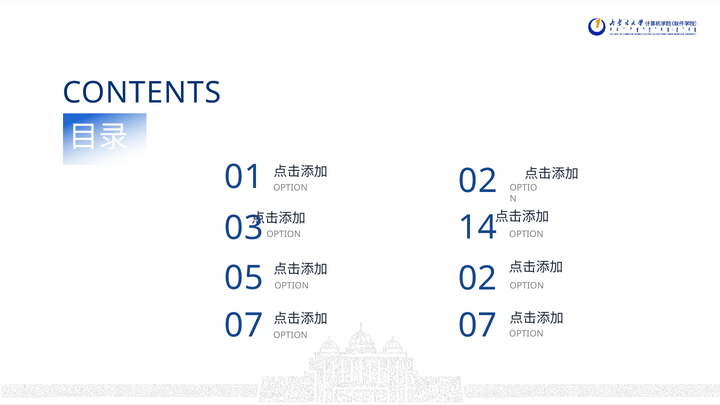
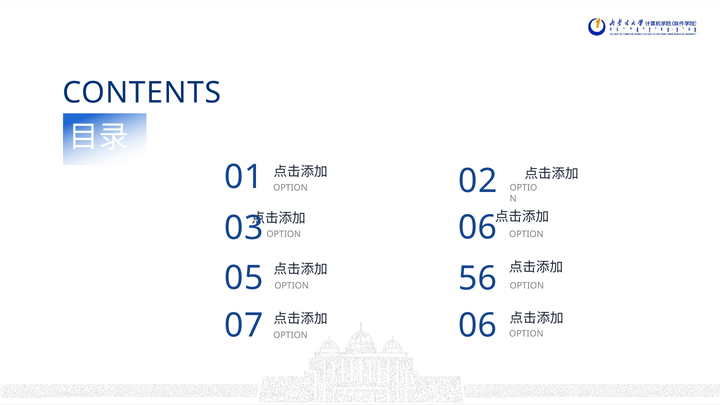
03 14: 14 -> 06 (478, 228)
05 02: 02 -> 56 (478, 278)
07 07: 07 -> 06 (478, 326)
